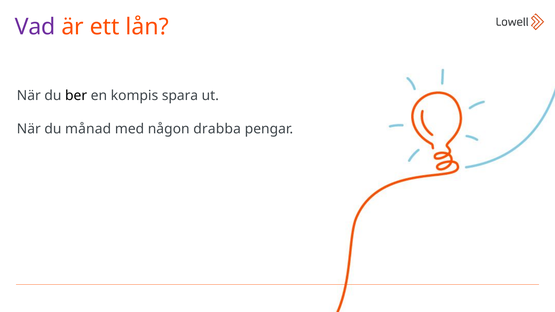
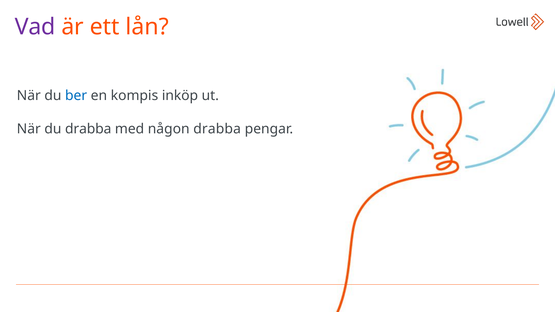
ber colour: black -> blue (76, 96)
spara: spara -> inköp (180, 96)
du månad: månad -> drabba (88, 129)
